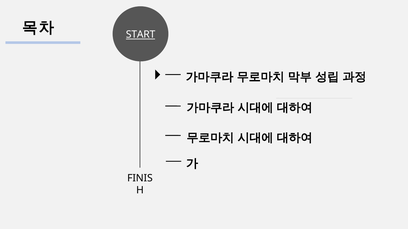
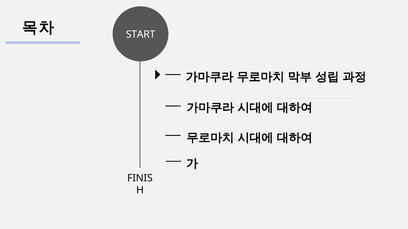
START underline: present -> none (141, 35)
